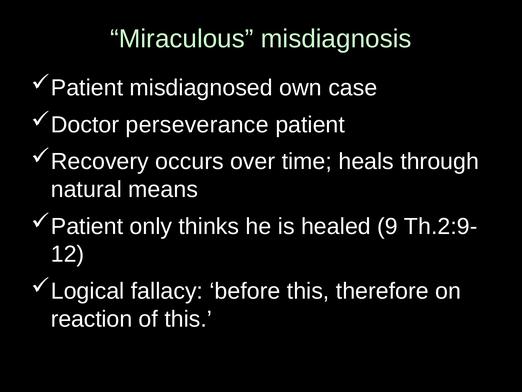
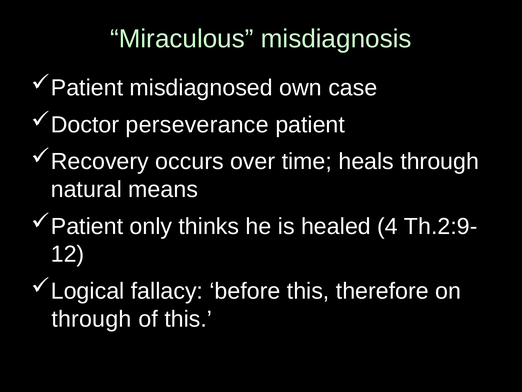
9: 9 -> 4 (388, 226)
reaction: reaction -> through (91, 319)
